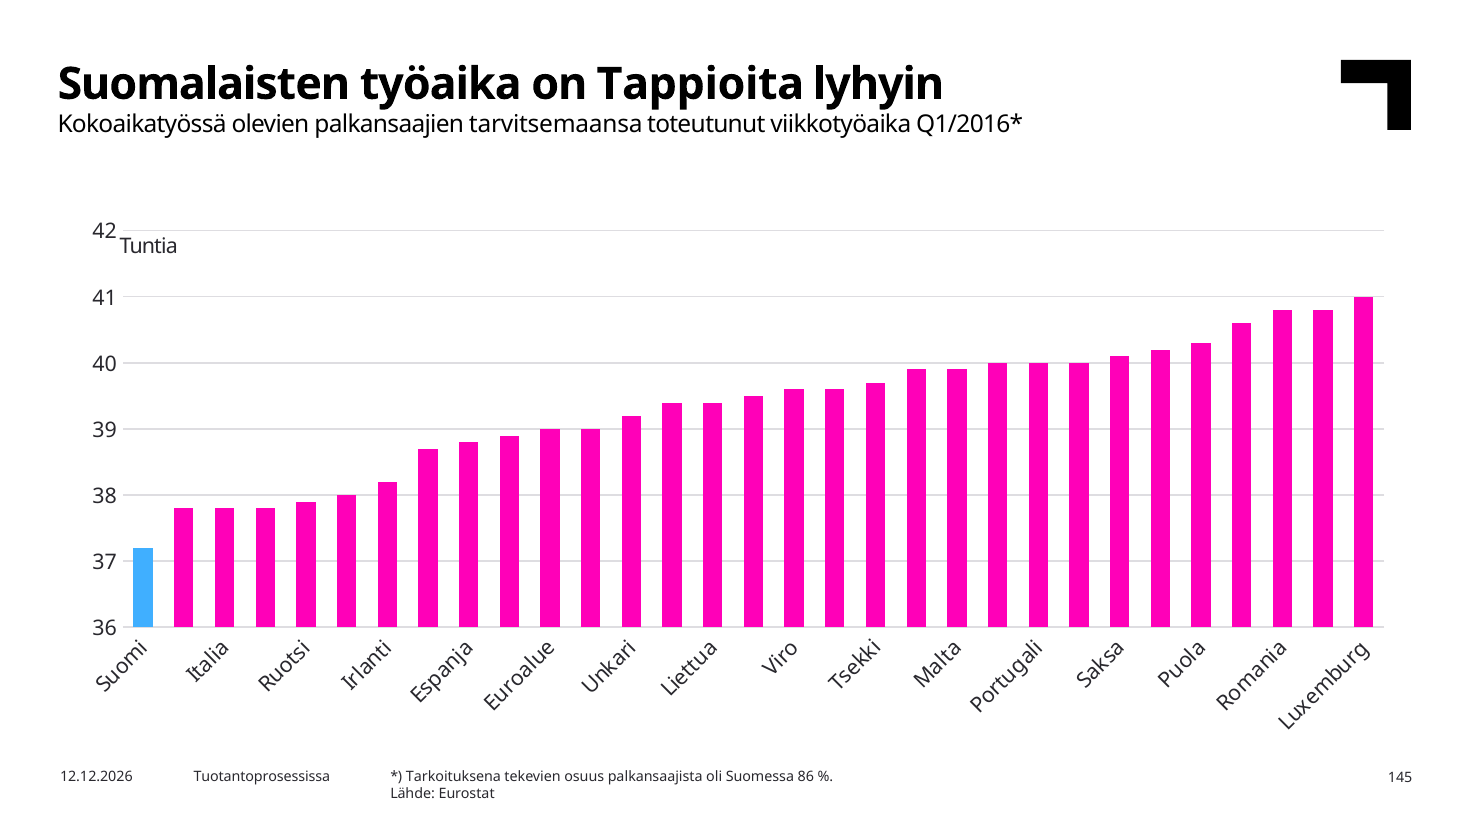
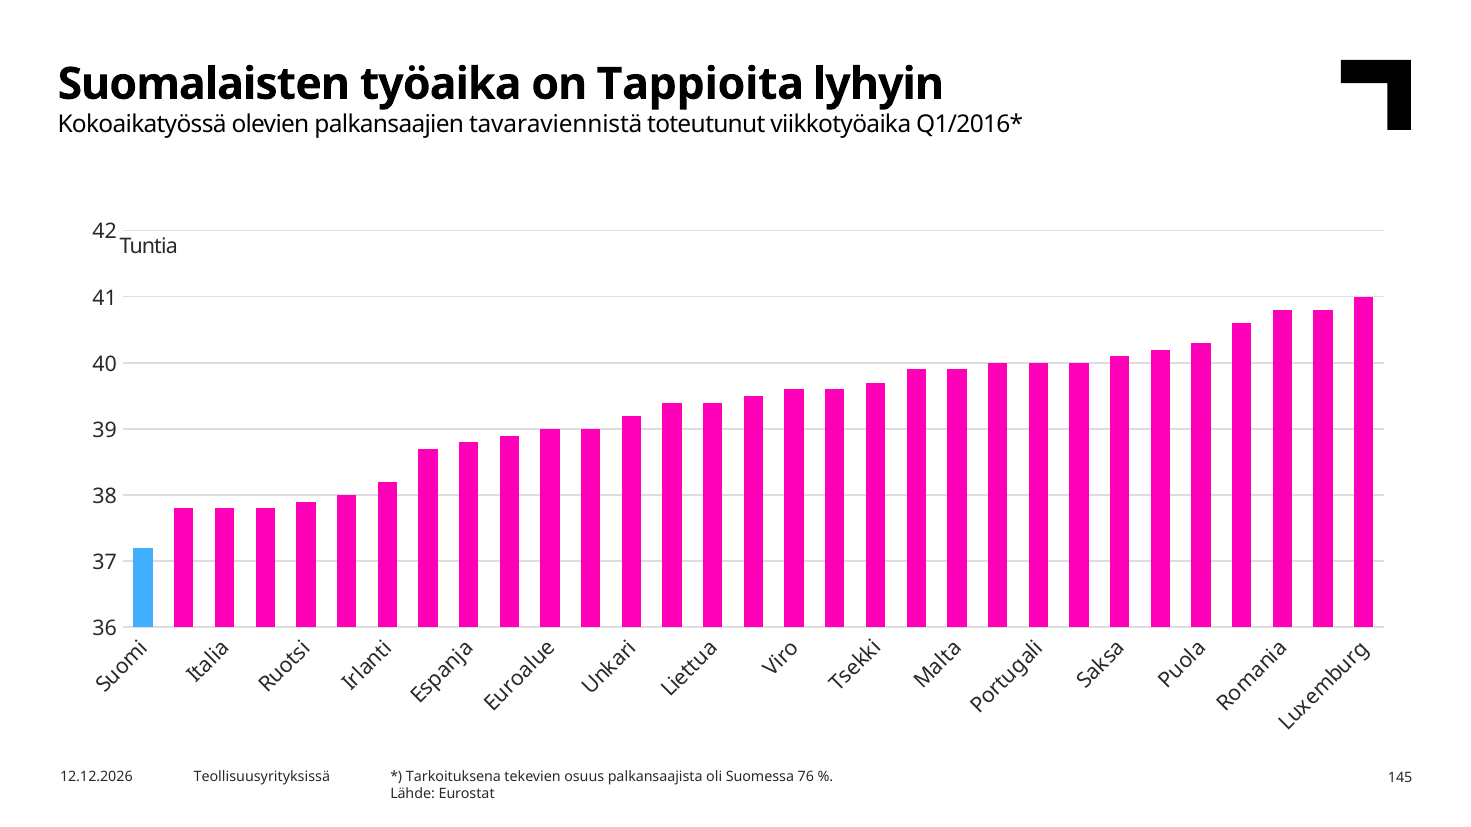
tarvitsemaansa: tarvitsemaansa -> tavaraviennistä (556, 124)
Tuotantoprosessissa: Tuotantoprosessissa -> Teollisuusyrityksissä (262, 778)
86: 86 -> 76 (806, 777)
